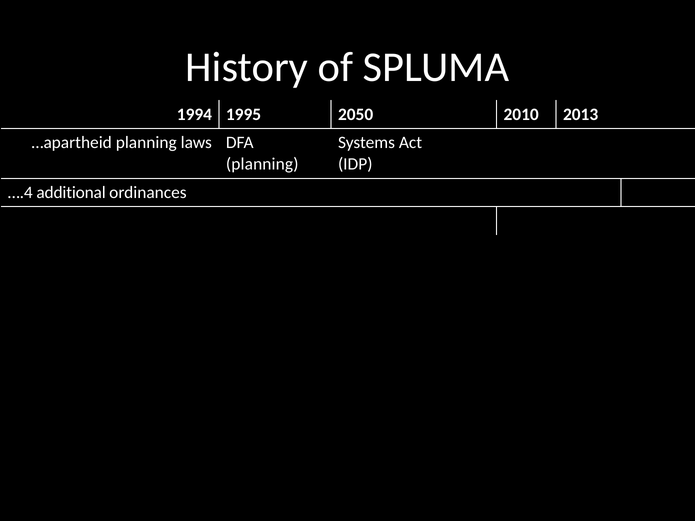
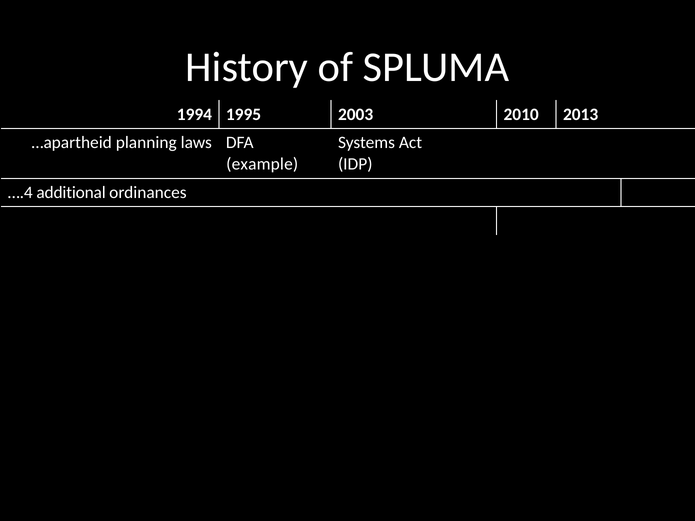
2050: 2050 -> 2003 (356, 115)
planning: planning -> example (262, 164)
